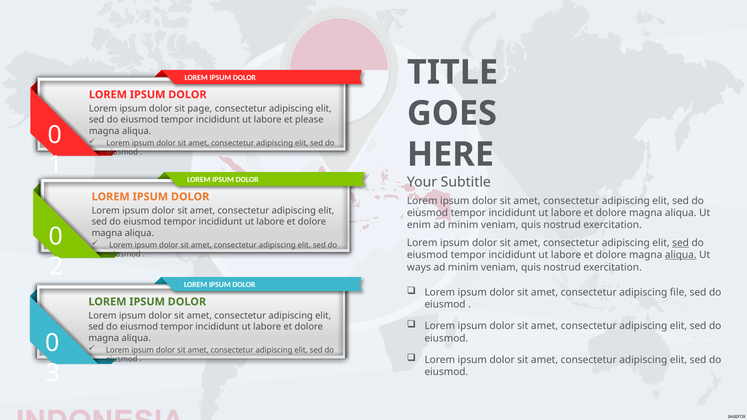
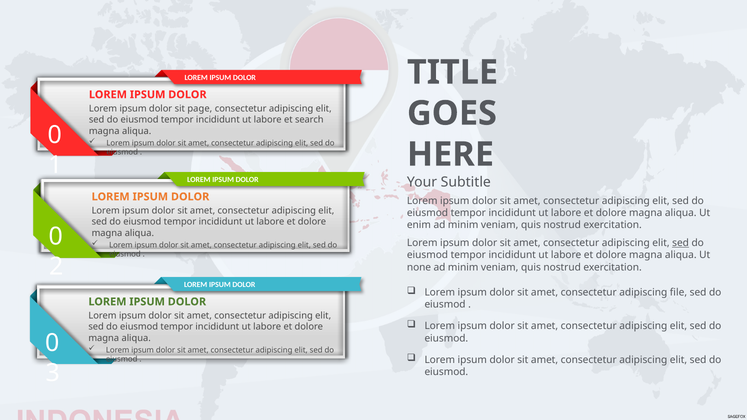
please: please -> search (309, 120)
aliqua underline: present -> none (681, 255)
ways: ways -> none (419, 267)
